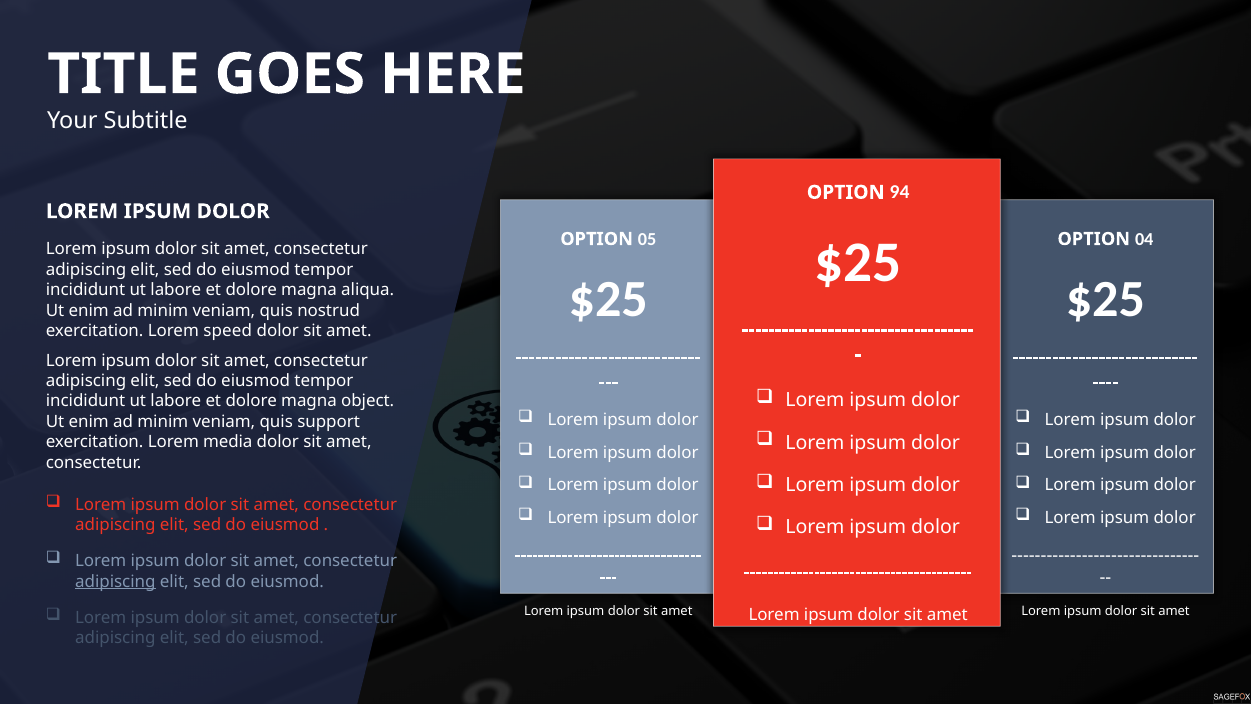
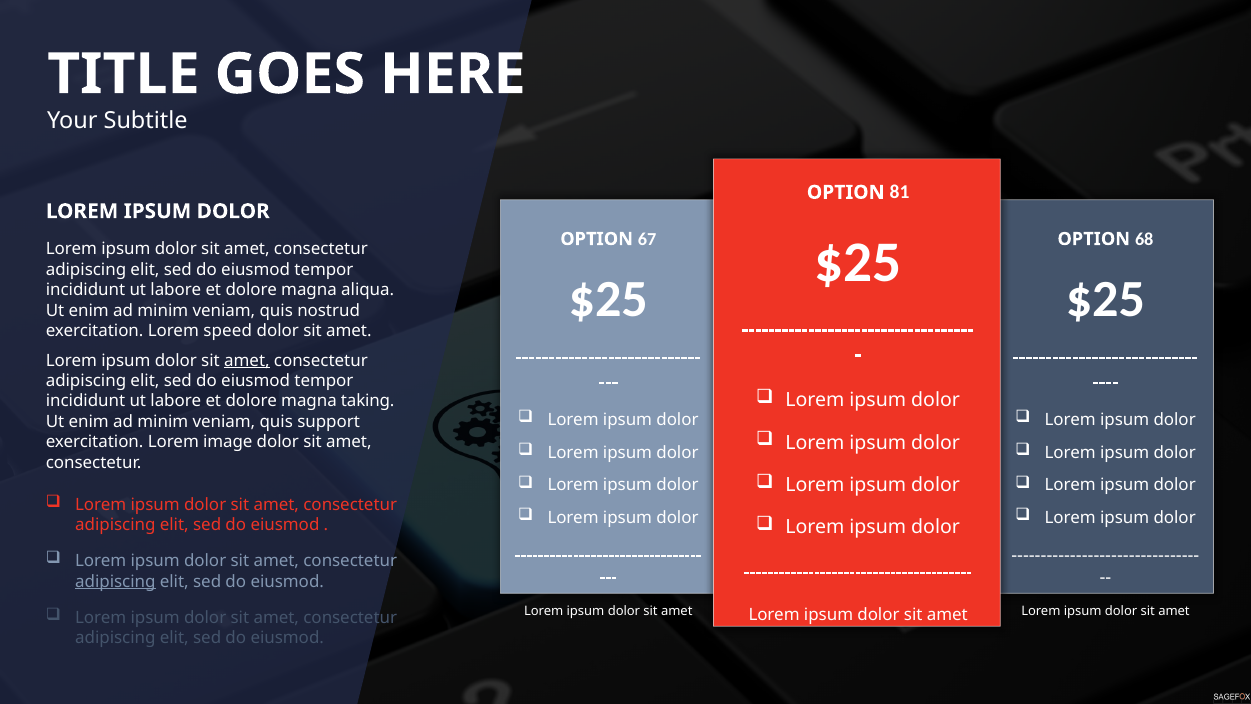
94: 94 -> 81 (900, 192)
05: 05 -> 67 (647, 239)
04: 04 -> 68 (1144, 239)
amet underline: none -> present (247, 360)
object: object -> taking (368, 401)
media: media -> image (228, 442)
